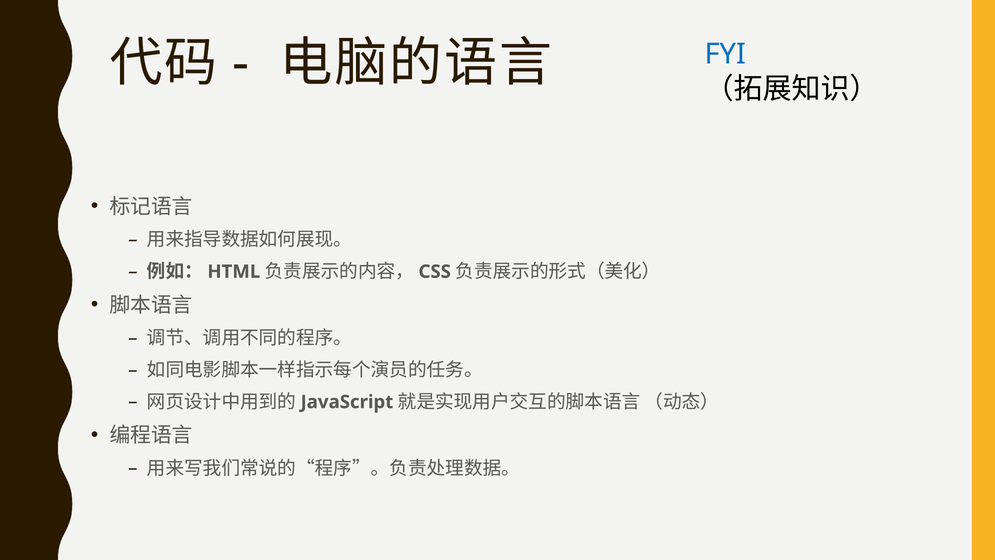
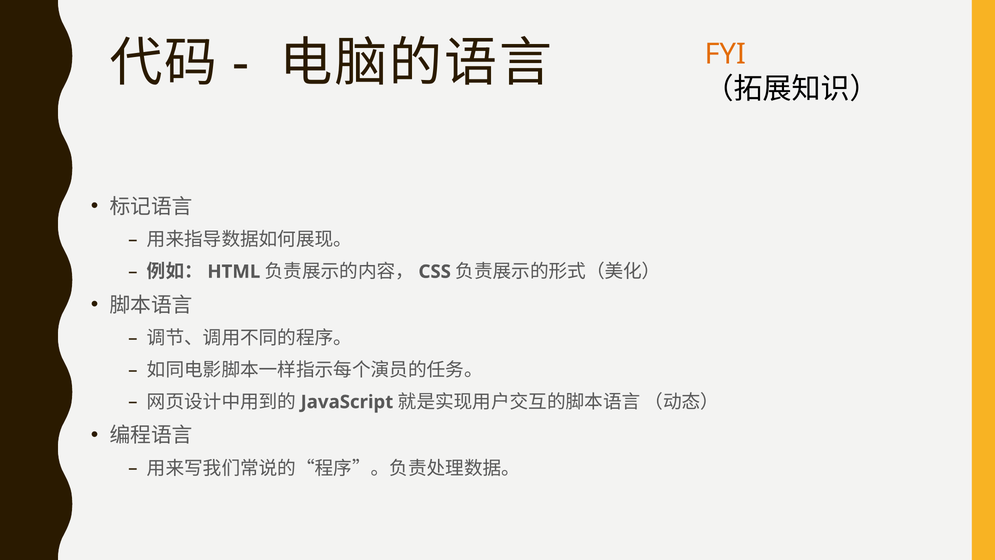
FYI colour: blue -> orange (725, 54)
